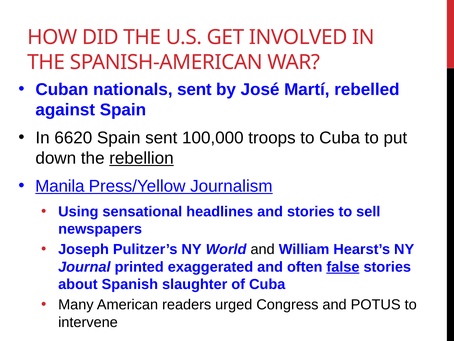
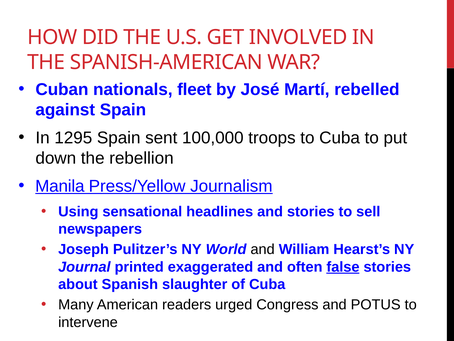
nationals sent: sent -> fleet (194, 89)
6620: 6620 -> 1295 (73, 138)
rebellion underline: present -> none (141, 158)
